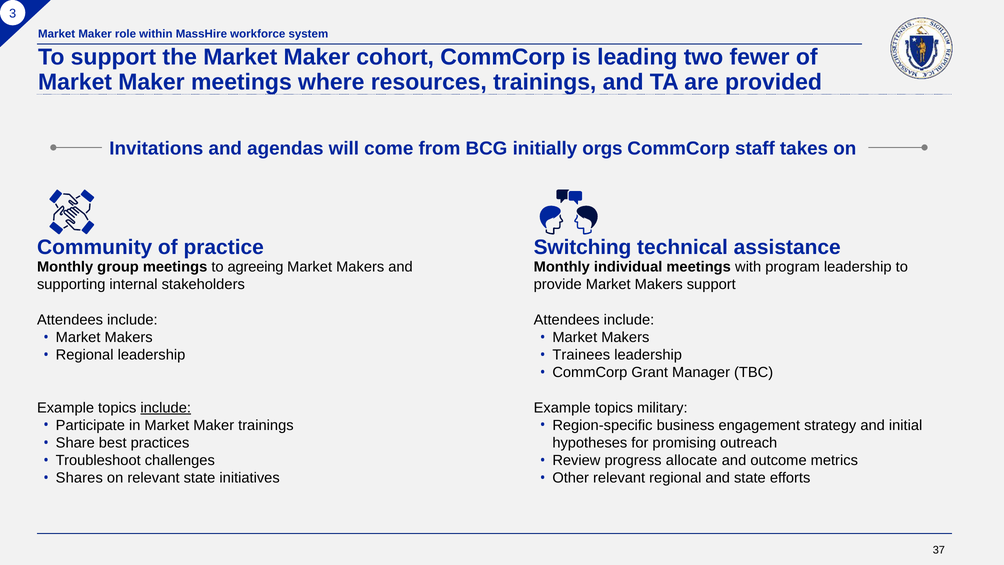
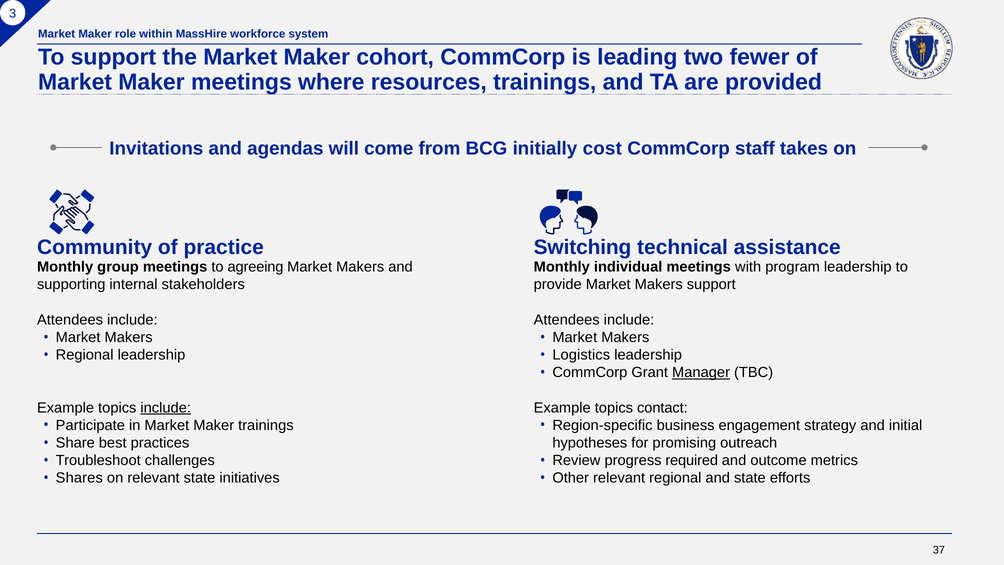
orgs: orgs -> cost (602, 148)
Trainees: Trainees -> Logistics (581, 355)
Manager underline: none -> present (701, 372)
military: military -> contact (662, 408)
allocate: allocate -> required (692, 460)
